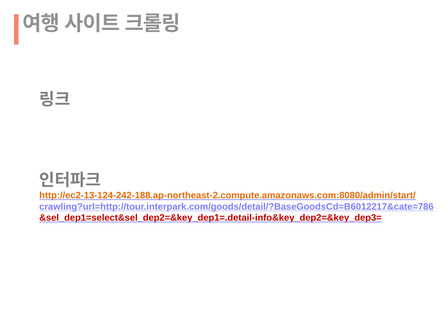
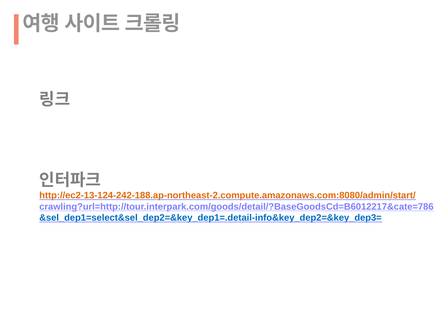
&sel_dep1=select&sel_dep2=&key_dep1=.detail-info&key_dep2=&key_dep3= colour: red -> blue (210, 218)
